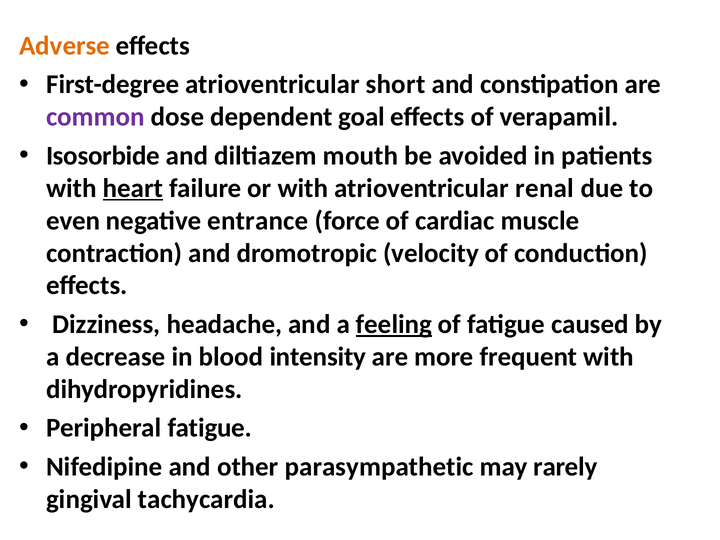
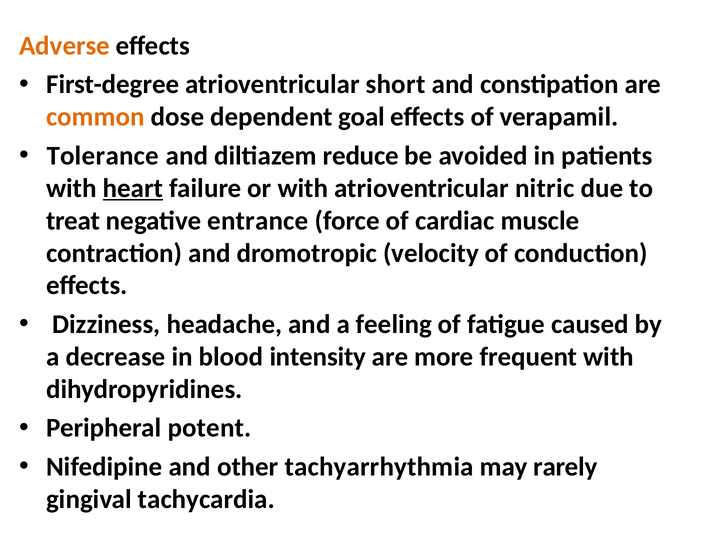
common colour: purple -> orange (96, 117)
Isosorbide: Isosorbide -> Tolerance (103, 156)
mouth: mouth -> reduce (361, 156)
renal: renal -> nitric (545, 188)
even: even -> treat (73, 221)
feeling underline: present -> none (394, 324)
Peripheral fatigue: fatigue -> potent (210, 428)
parasympathetic: parasympathetic -> tachyarrhythmia (379, 467)
